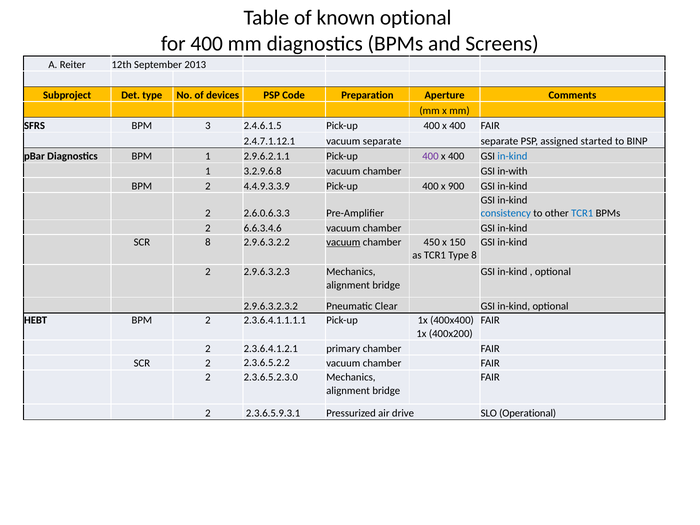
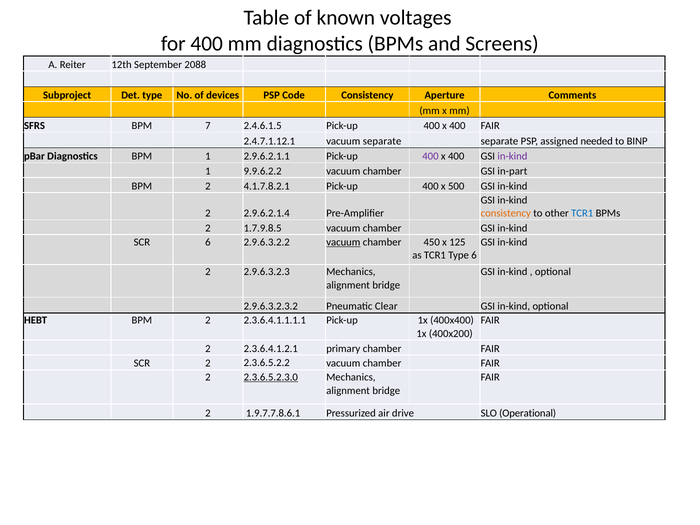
known optional: optional -> voltages (416, 18)
2013: 2013 -> 2088 (195, 65)
Code Preparation: Preparation -> Consistency (367, 95)
3: 3 -> 7 (208, 126)
started: started -> needed (597, 141)
in-kind colour: blue -> purple (512, 156)
3.2.9.6.8: 3.2.9.6.8 -> 9.9.6.2.2 (263, 171)
in-with: in-with -> in-part (512, 171)
4.4.9.3.3.9: 4.4.9.3.3.9 -> 4.1.7.8.2.1 (267, 186)
900: 900 -> 500 (456, 186)
2.6.0.6.3.3: 2.6.0.6.3.3 -> 2.9.6.2.1.4 (267, 213)
consistency colour: blue -> orange (506, 213)
6.6.3.4.6: 6.6.3.4.6 -> 1.7.9.8.5 (263, 228)
SCR 8: 8 -> 6 (208, 242)
150: 150 -> 125 (457, 242)
Type 8: 8 -> 6 (474, 255)
2.3.6.5.2.3.0 underline: none -> present (271, 377)
2.3.6.5.9.3.1: 2.3.6.5.9.3.1 -> 1.9.7.7.8.6.1 (273, 413)
